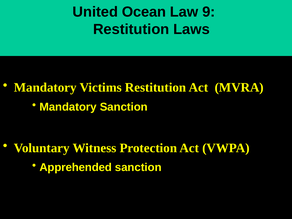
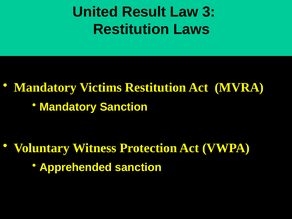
Ocean: Ocean -> Result (144, 12)
9: 9 -> 3 (209, 12)
